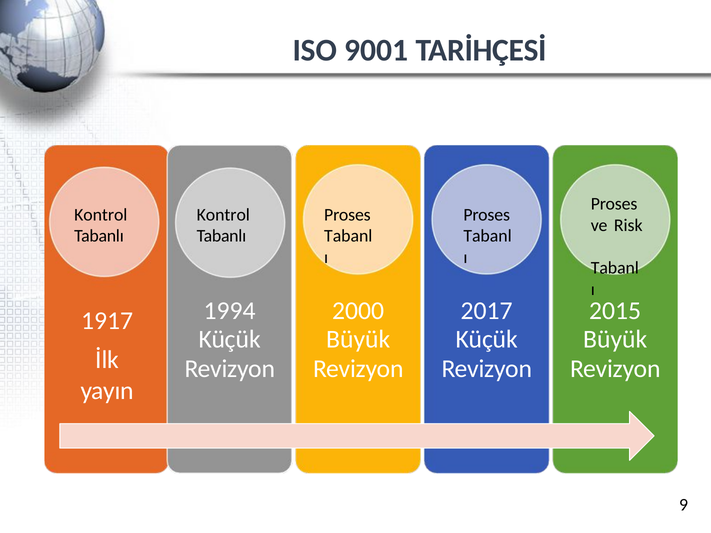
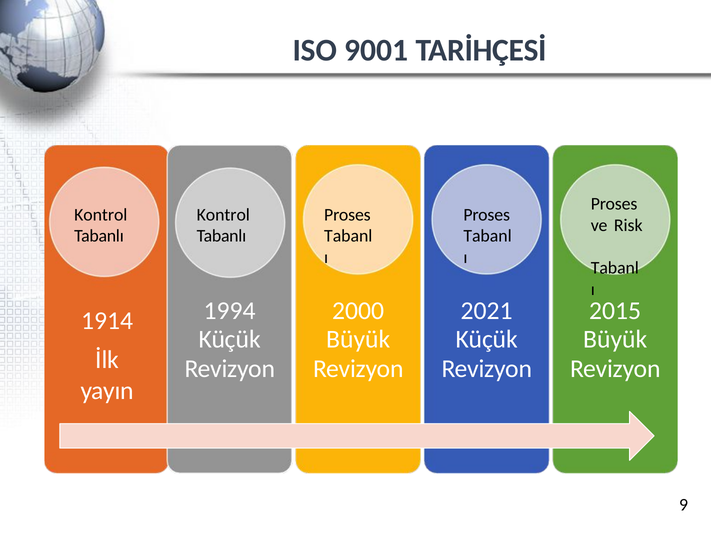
2017: 2017 -> 2021 (487, 311)
1917: 1917 -> 1914 (107, 321)
